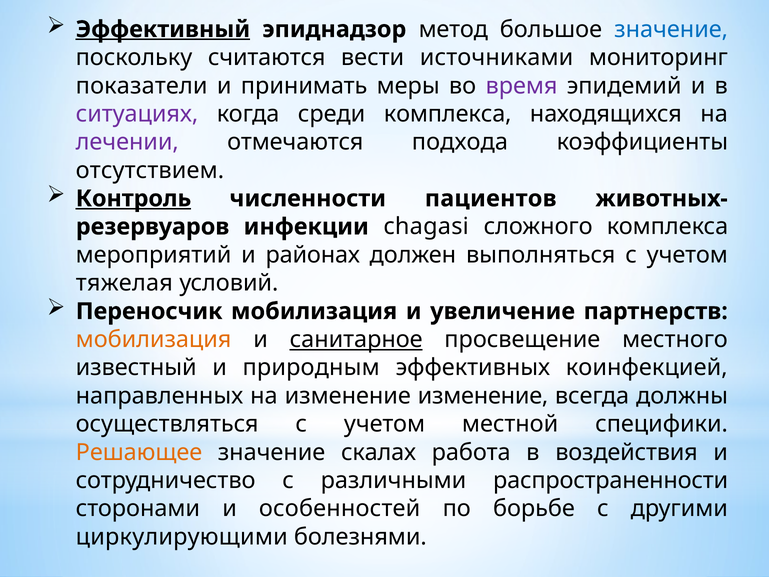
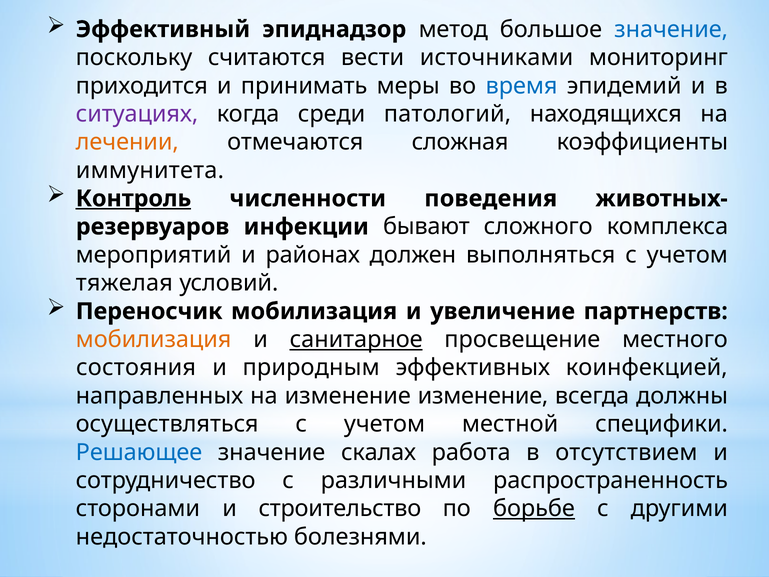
Эффективный underline: present -> none (163, 29)
показатели: показатели -> приходится (142, 86)
время colour: purple -> blue (522, 86)
среди комплекса: комплекса -> патологий (447, 114)
лечении colour: purple -> orange (127, 142)
подхода: подхода -> сложная (460, 142)
отсутствием: отсутствием -> иммунитета (150, 170)
пациентов: пациентов -> поведения (491, 198)
chagasi: chagasi -> бывают (426, 227)
известный: известный -> состояния (136, 368)
Решающее colour: orange -> blue (139, 452)
воздействия: воздействия -> отсутствием (626, 452)
распространенности: распространенности -> распространенность (611, 480)
особенностей: особенностей -> строительство (340, 509)
борьбе underline: none -> present (534, 509)
циркулирующими: циркулирующими -> недостаточностью (182, 537)
